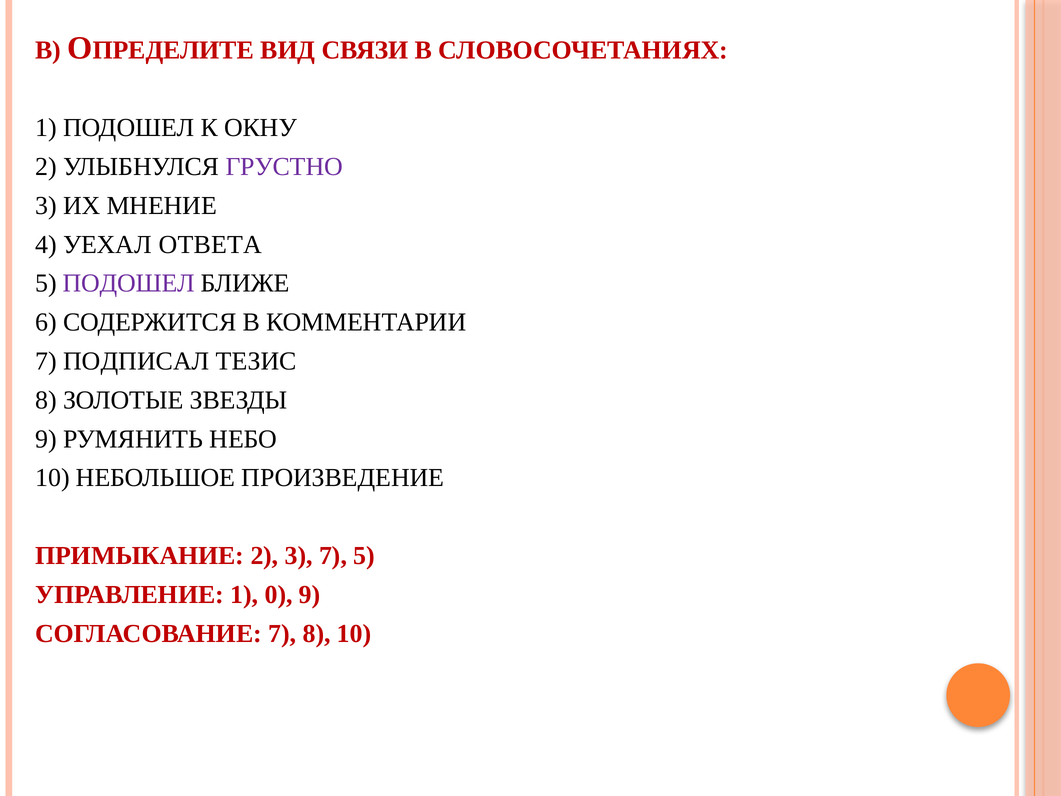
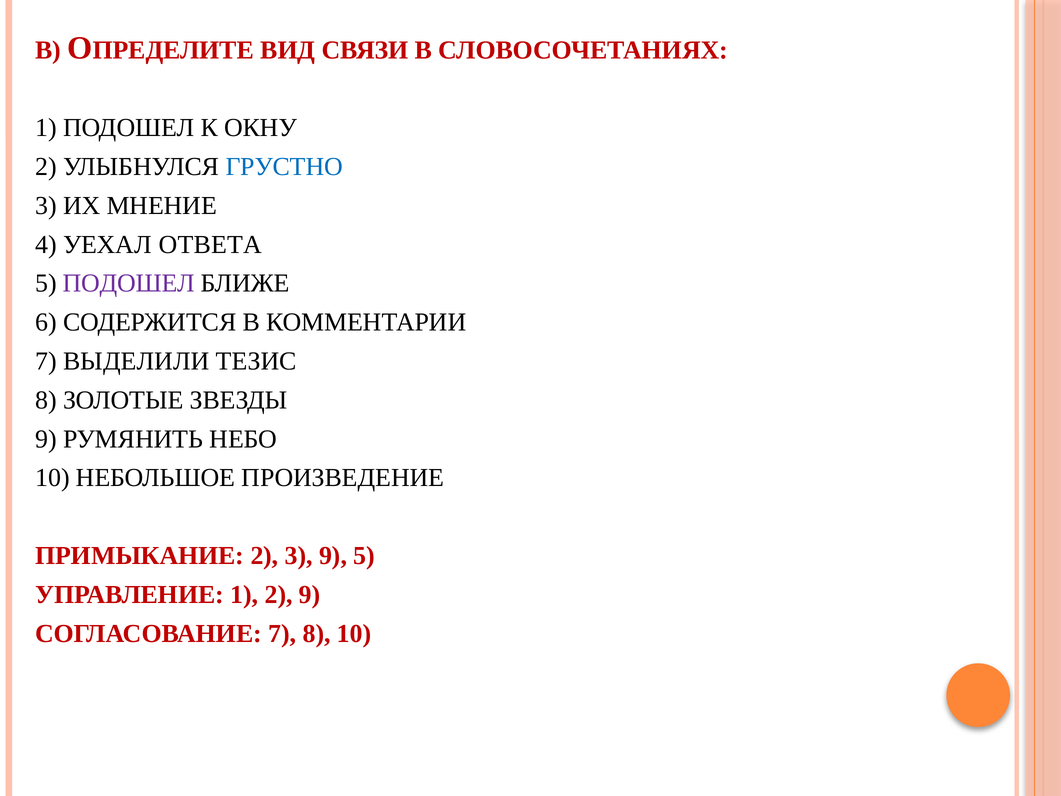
ГРУСТНО colour: purple -> blue (284, 167)
ПОДПИСАЛ: ПОДПИСАЛ -> ВЫДЕЛИЛИ (136, 361)
3 7: 7 -> 9 (333, 556)
1 0: 0 -> 2 (279, 594)
